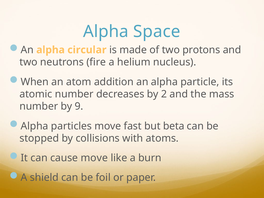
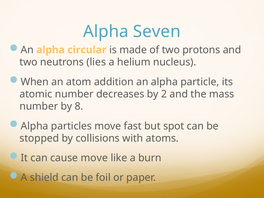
Space: Space -> Seven (157, 31)
fire: fire -> lies (96, 62)
9: 9 -> 8 (79, 106)
beta: beta -> spot (174, 126)
